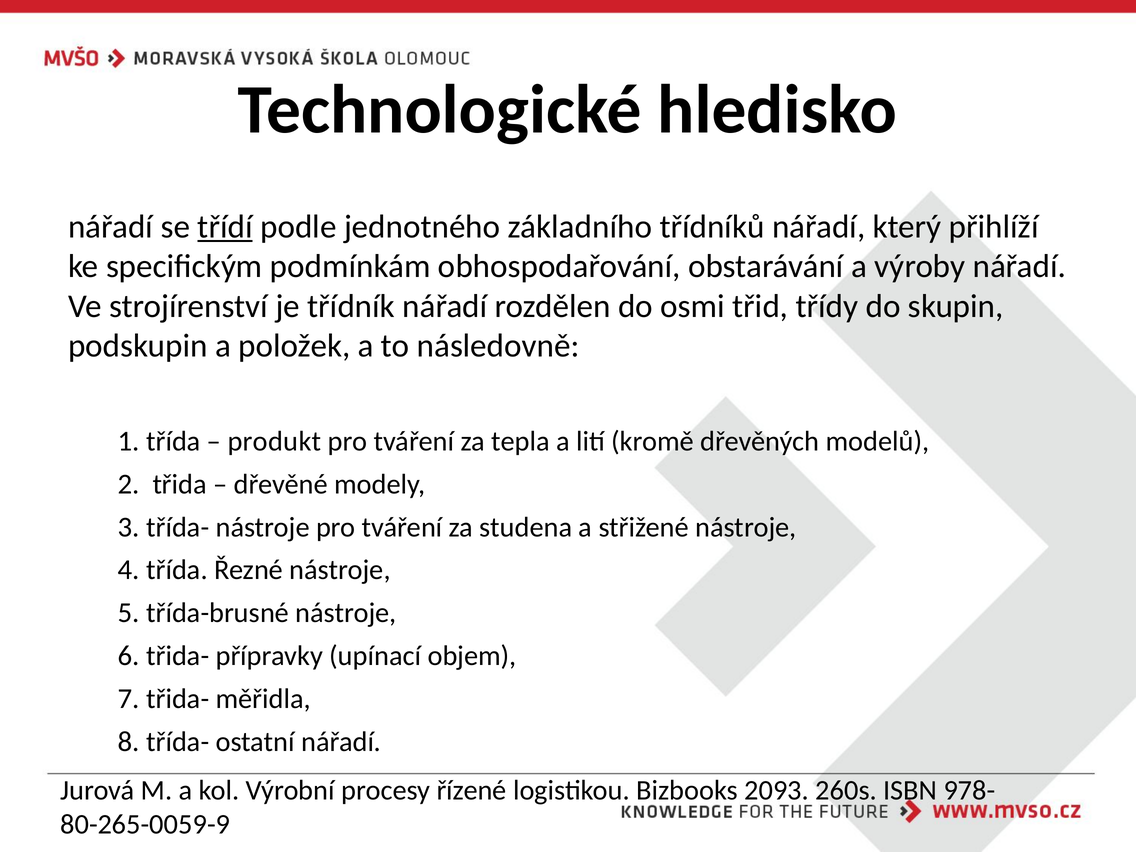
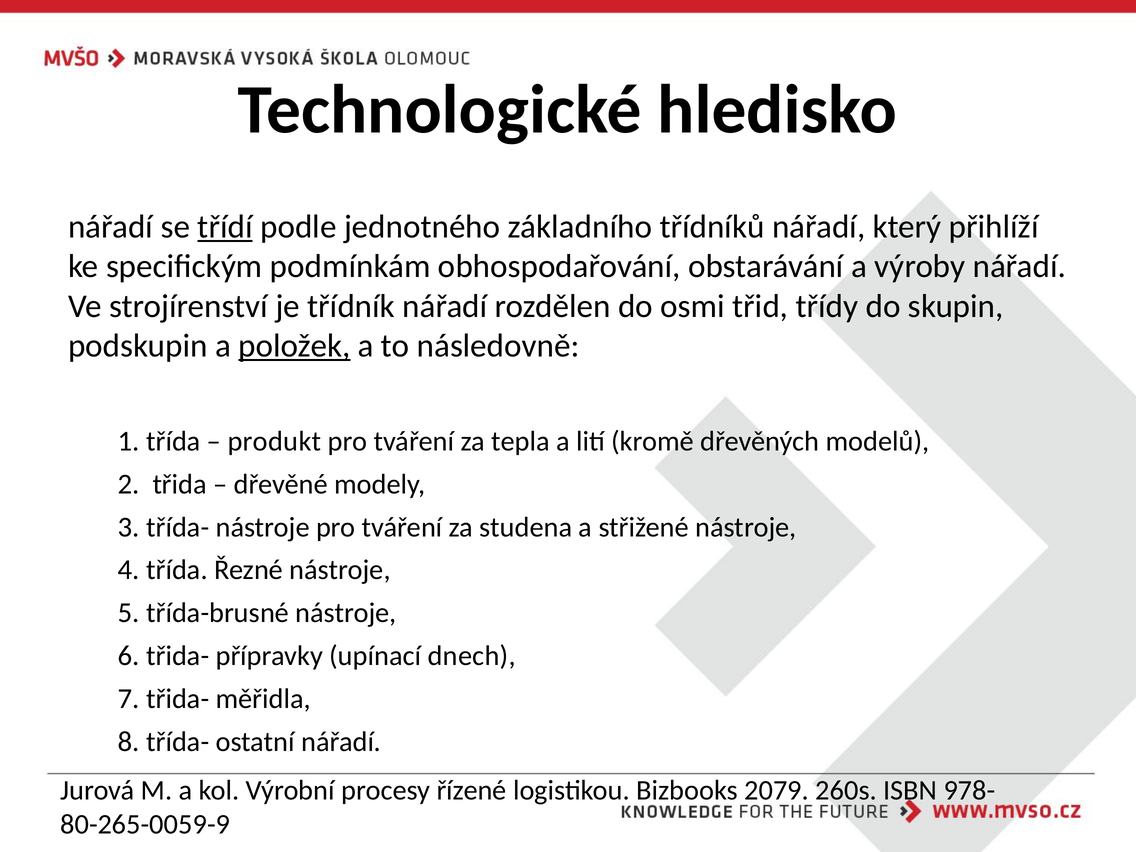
položek underline: none -> present (294, 346)
objem: objem -> dnech (472, 656)
2093: 2093 -> 2079 (777, 791)
